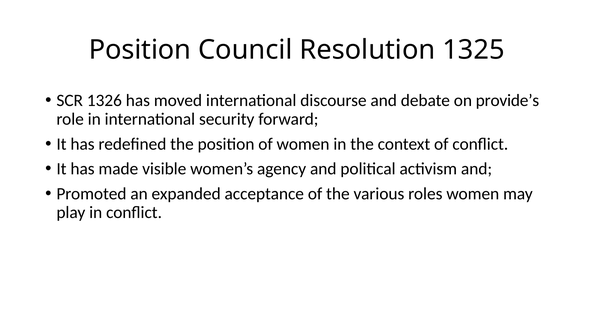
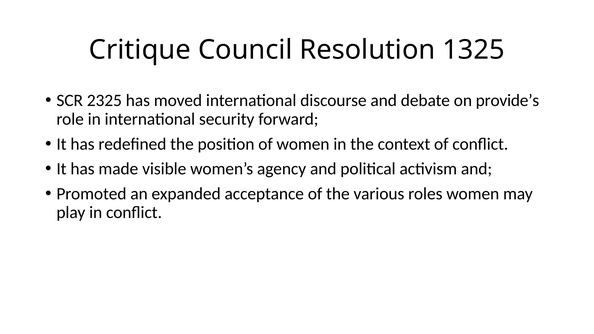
Position: Position -> Critique (140, 50)
1326: 1326 -> 2325 (104, 100)
